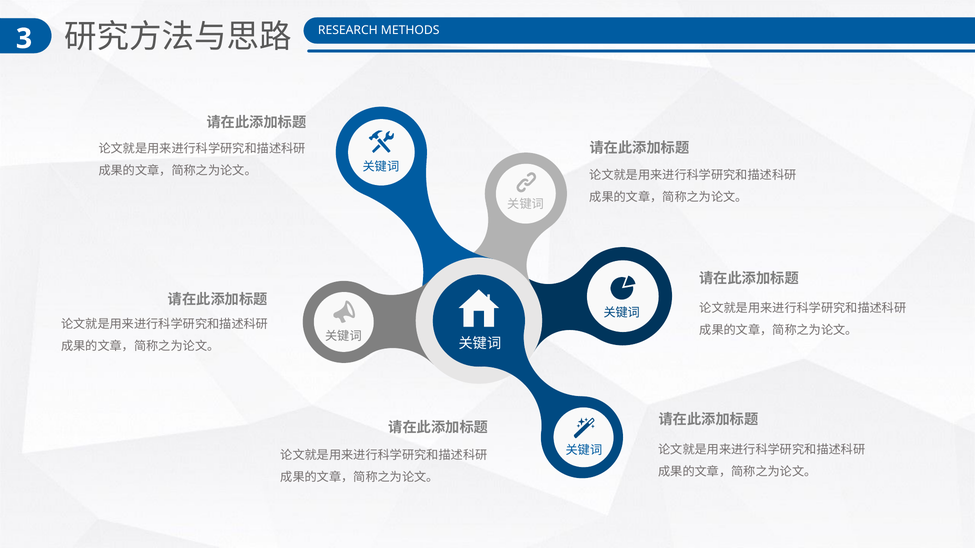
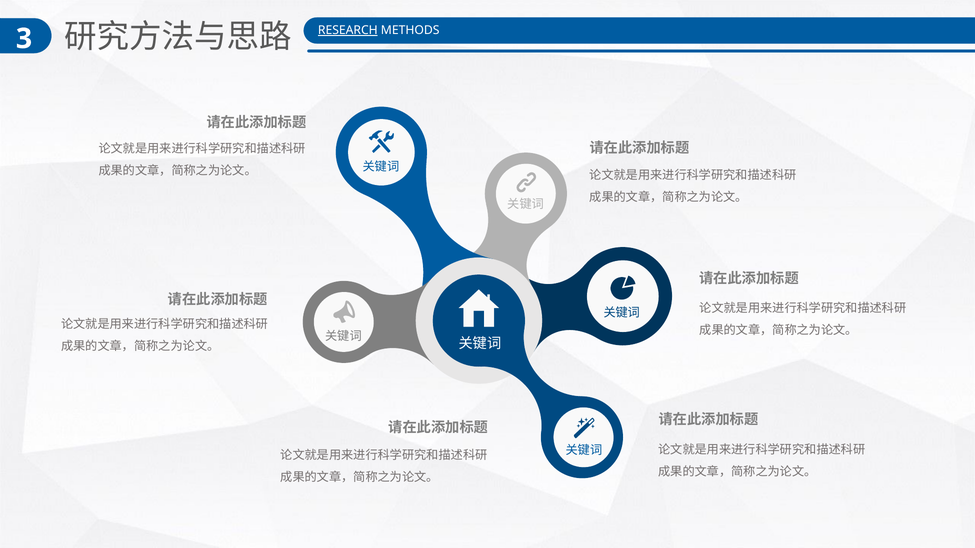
RESEARCH underline: none -> present (348, 30)
